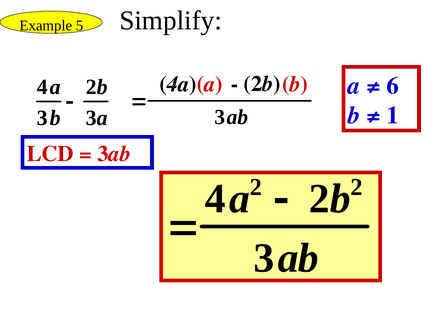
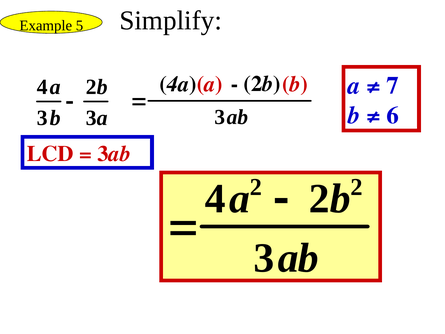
6: 6 -> 7 (393, 85)
1: 1 -> 6 (393, 115)
